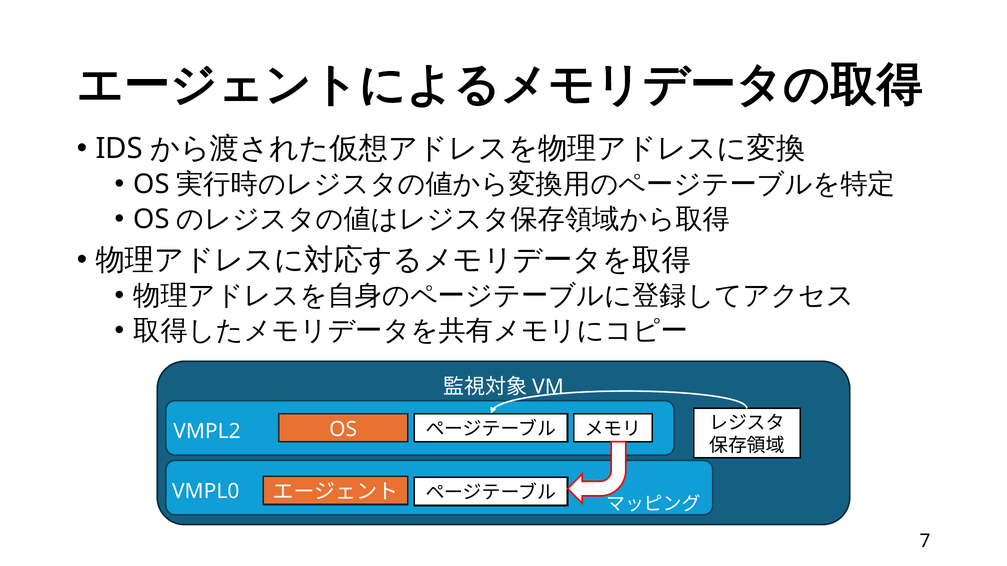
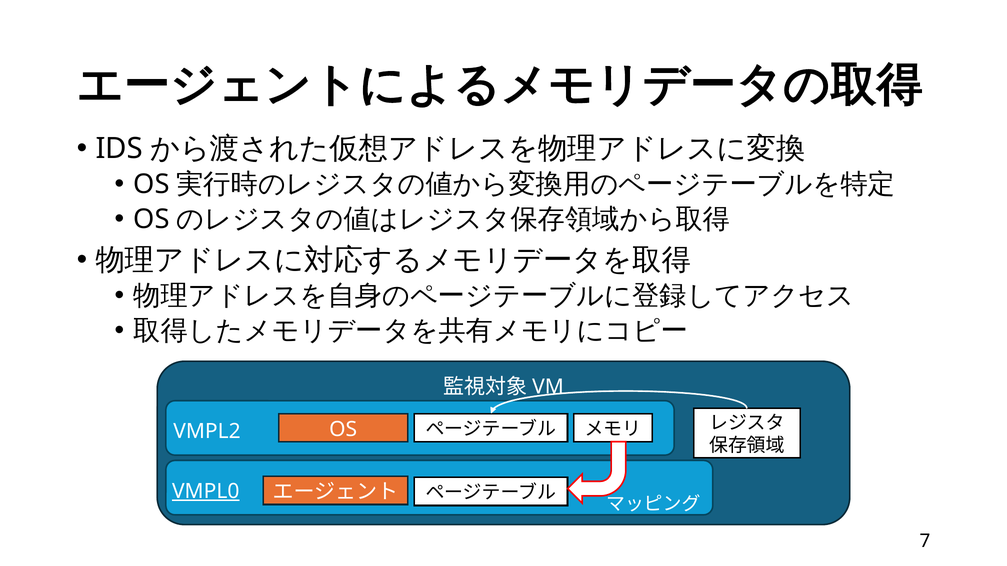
VMPL0 underline: none -> present (206, 492)
